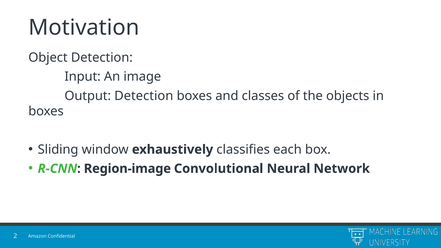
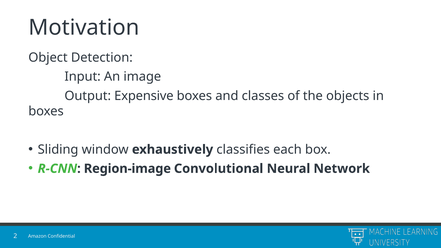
Output Detection: Detection -> Expensive (144, 96)
